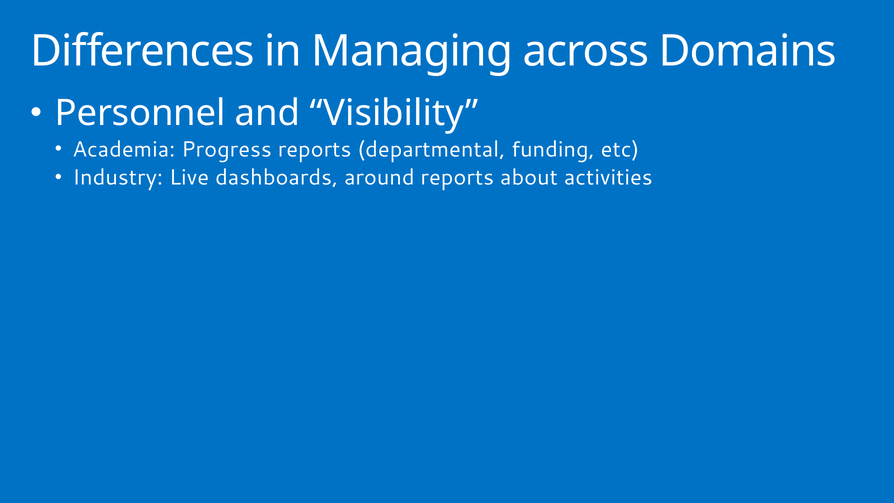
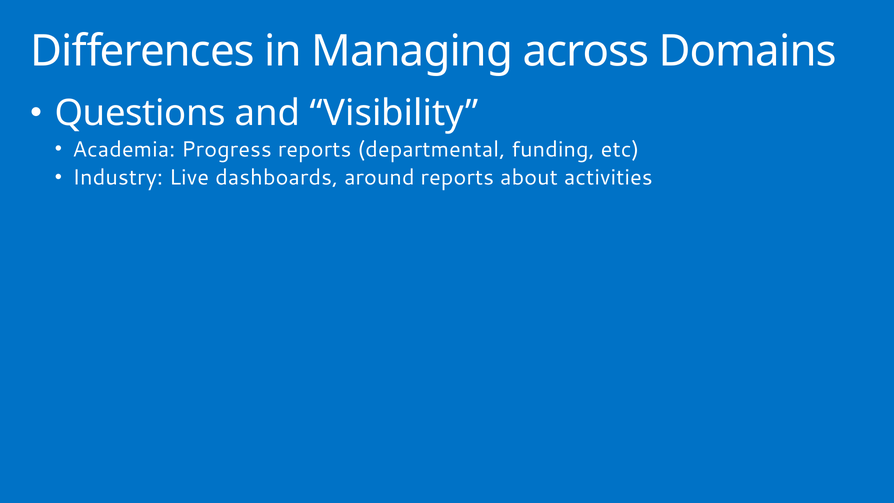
Personnel: Personnel -> Questions (140, 113)
